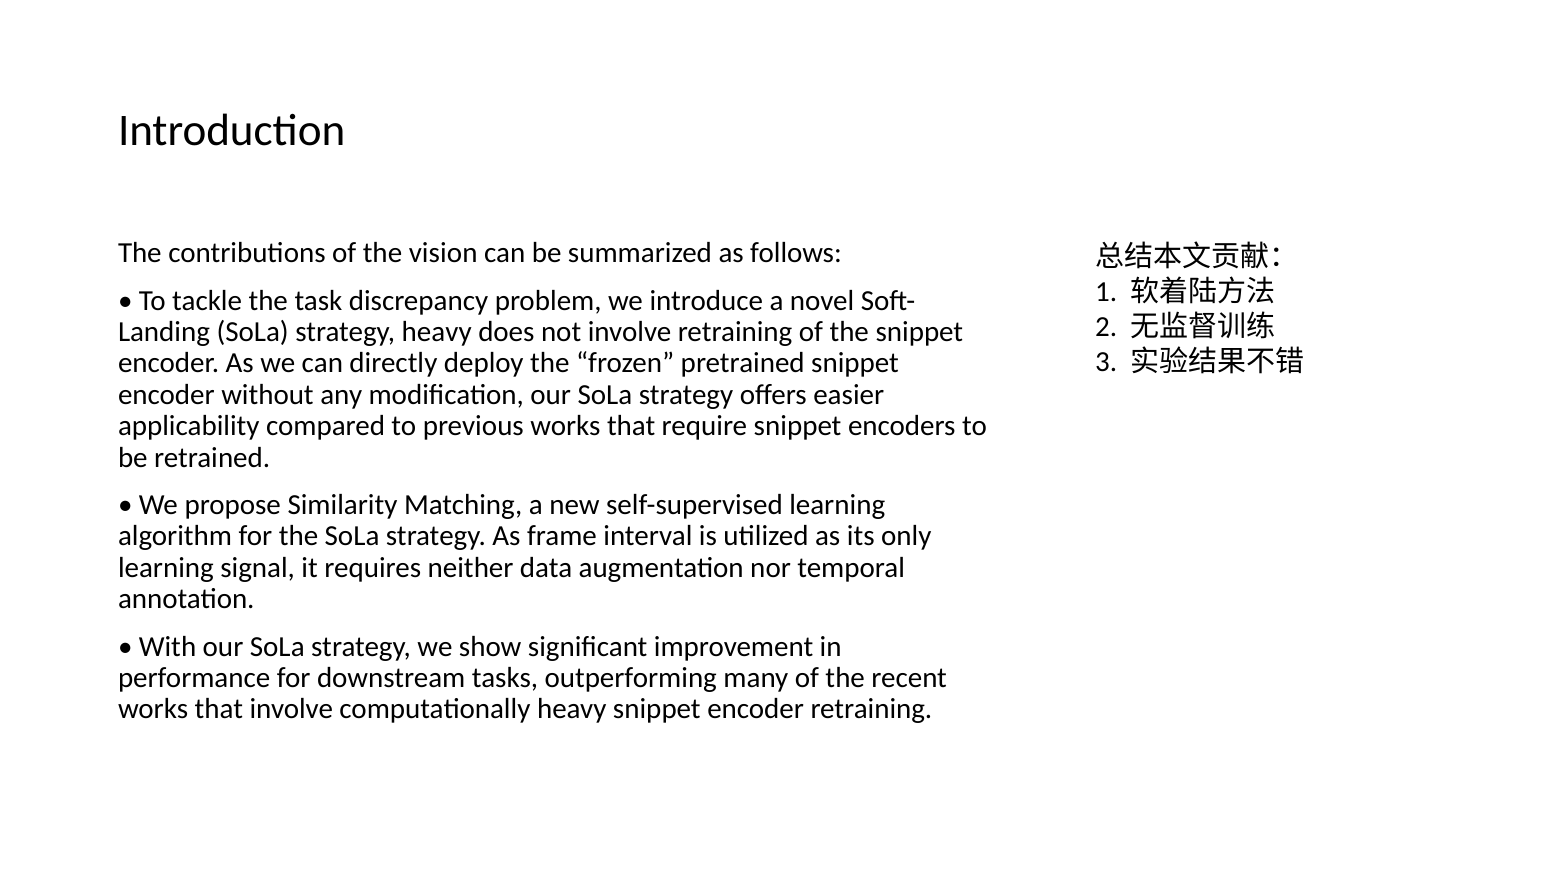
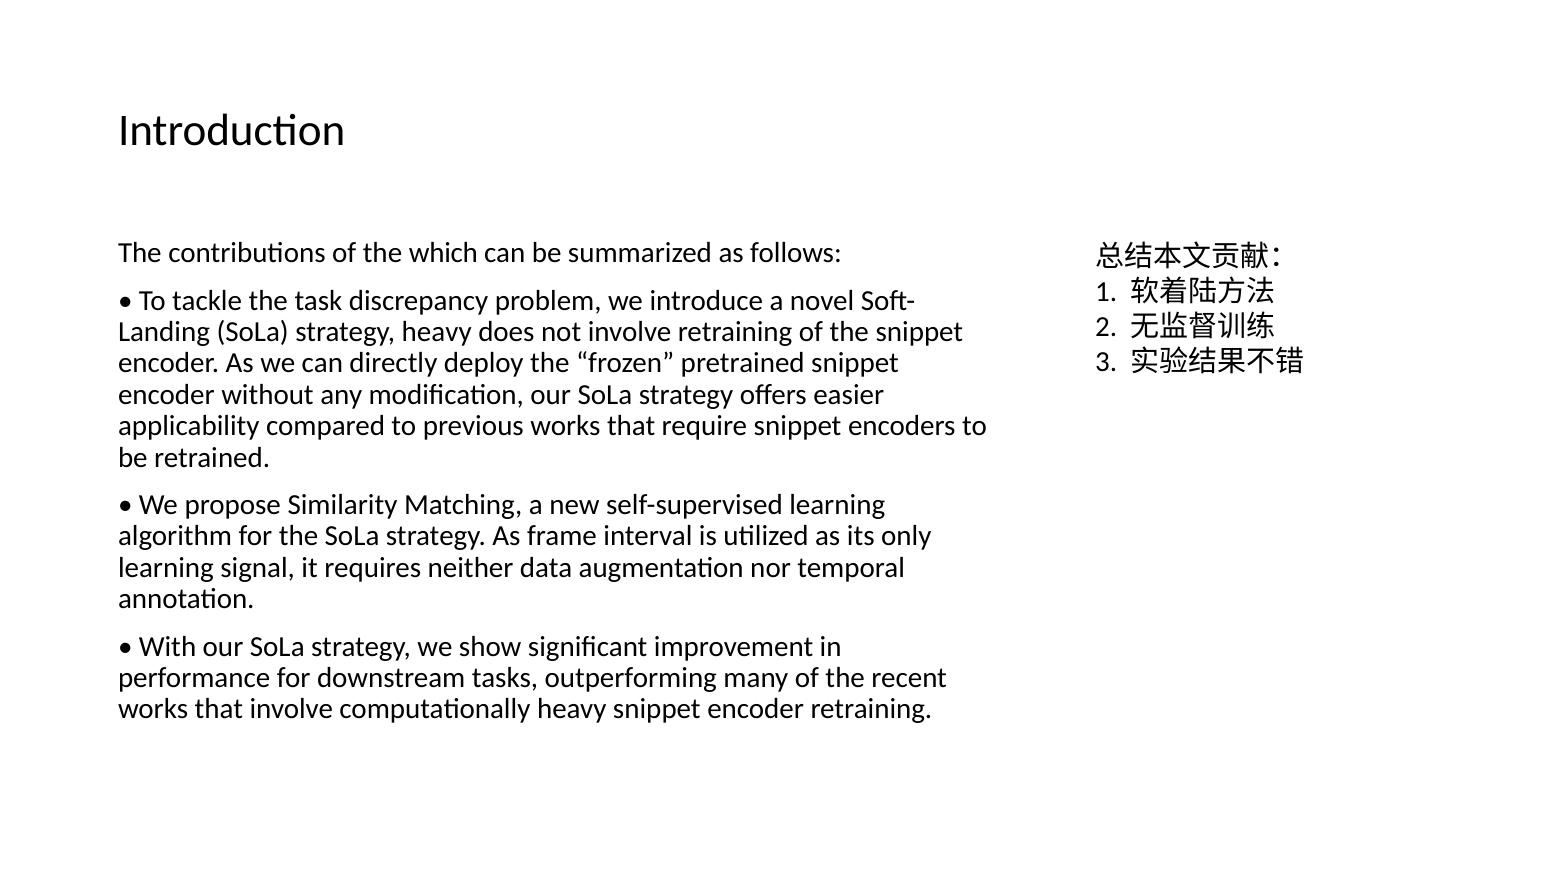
vision: vision -> which (443, 253)
